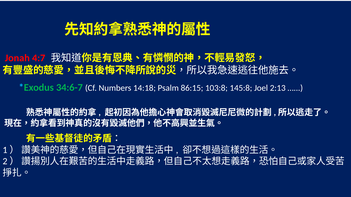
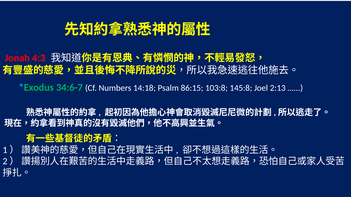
4:7: 4:7 -> 4:3 (39, 58)
